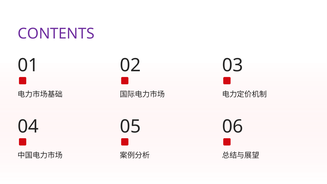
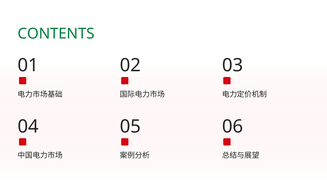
CONTENTS colour: purple -> green (56, 34)
